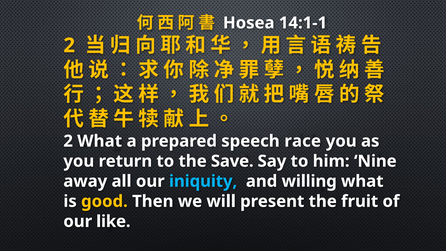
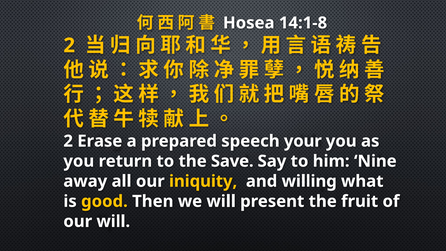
14:1-1: 14:1-1 -> 14:1-8 (303, 23)
2 What: What -> Erase (100, 141)
race: race -> your (303, 141)
iniquity colour: light blue -> yellow (203, 181)
our like: like -> will (113, 221)
